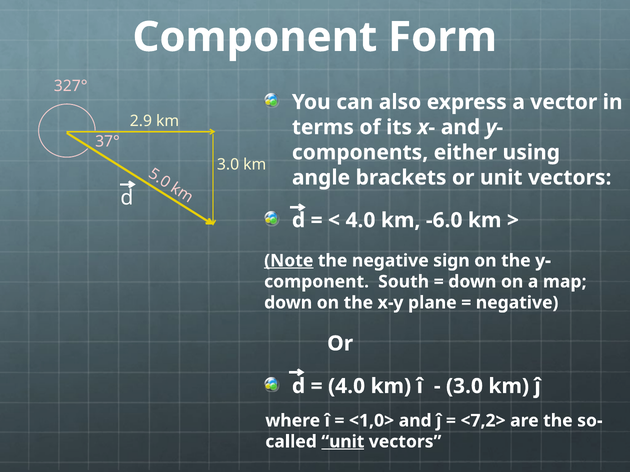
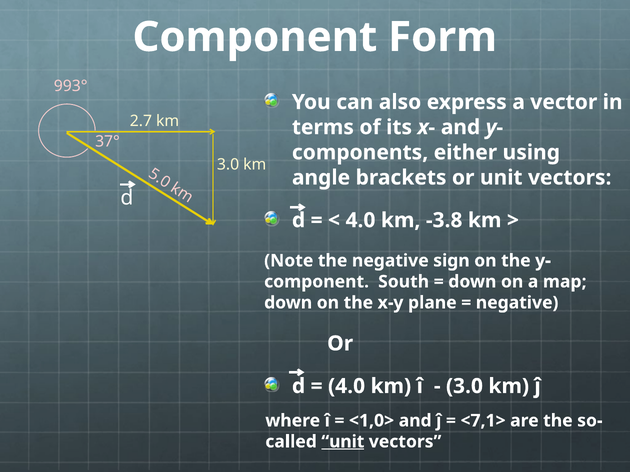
327°: 327° -> 993° (71, 86)
2.9: 2.9 -> 2.7 (141, 121)
-6.0: -6.0 -> -3.8 (444, 221)
Note underline: present -> none (289, 261)
<7,2>: <7,2> -> <7,1> (483, 421)
